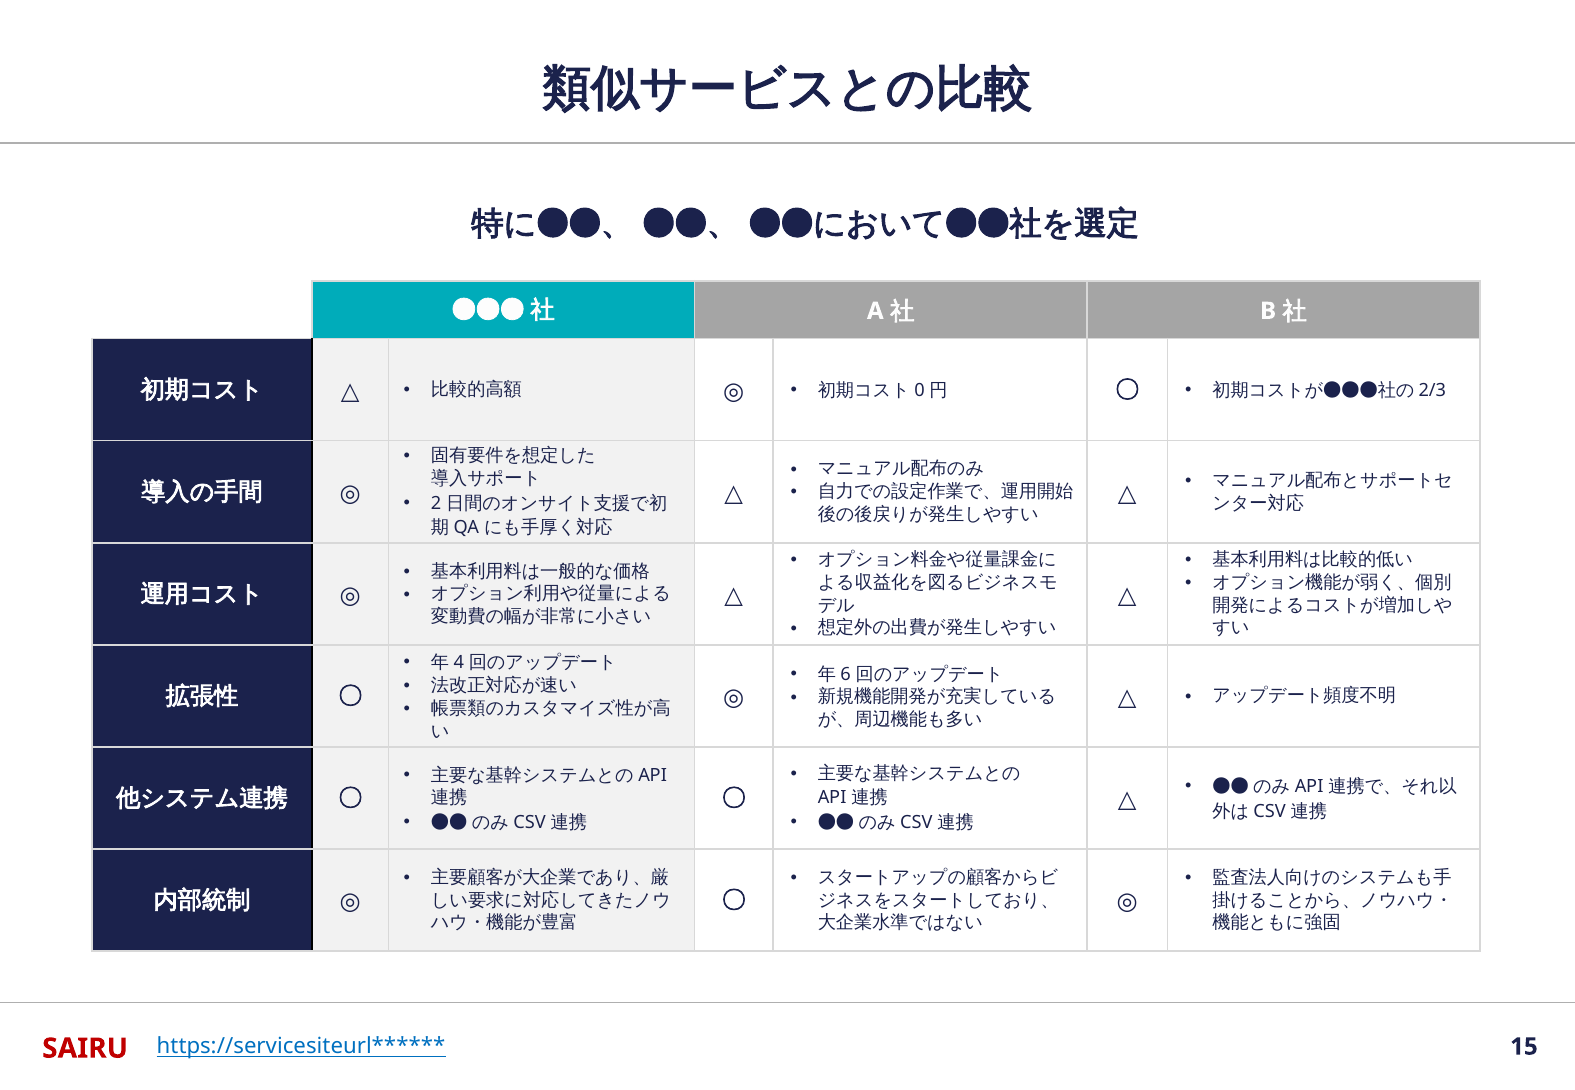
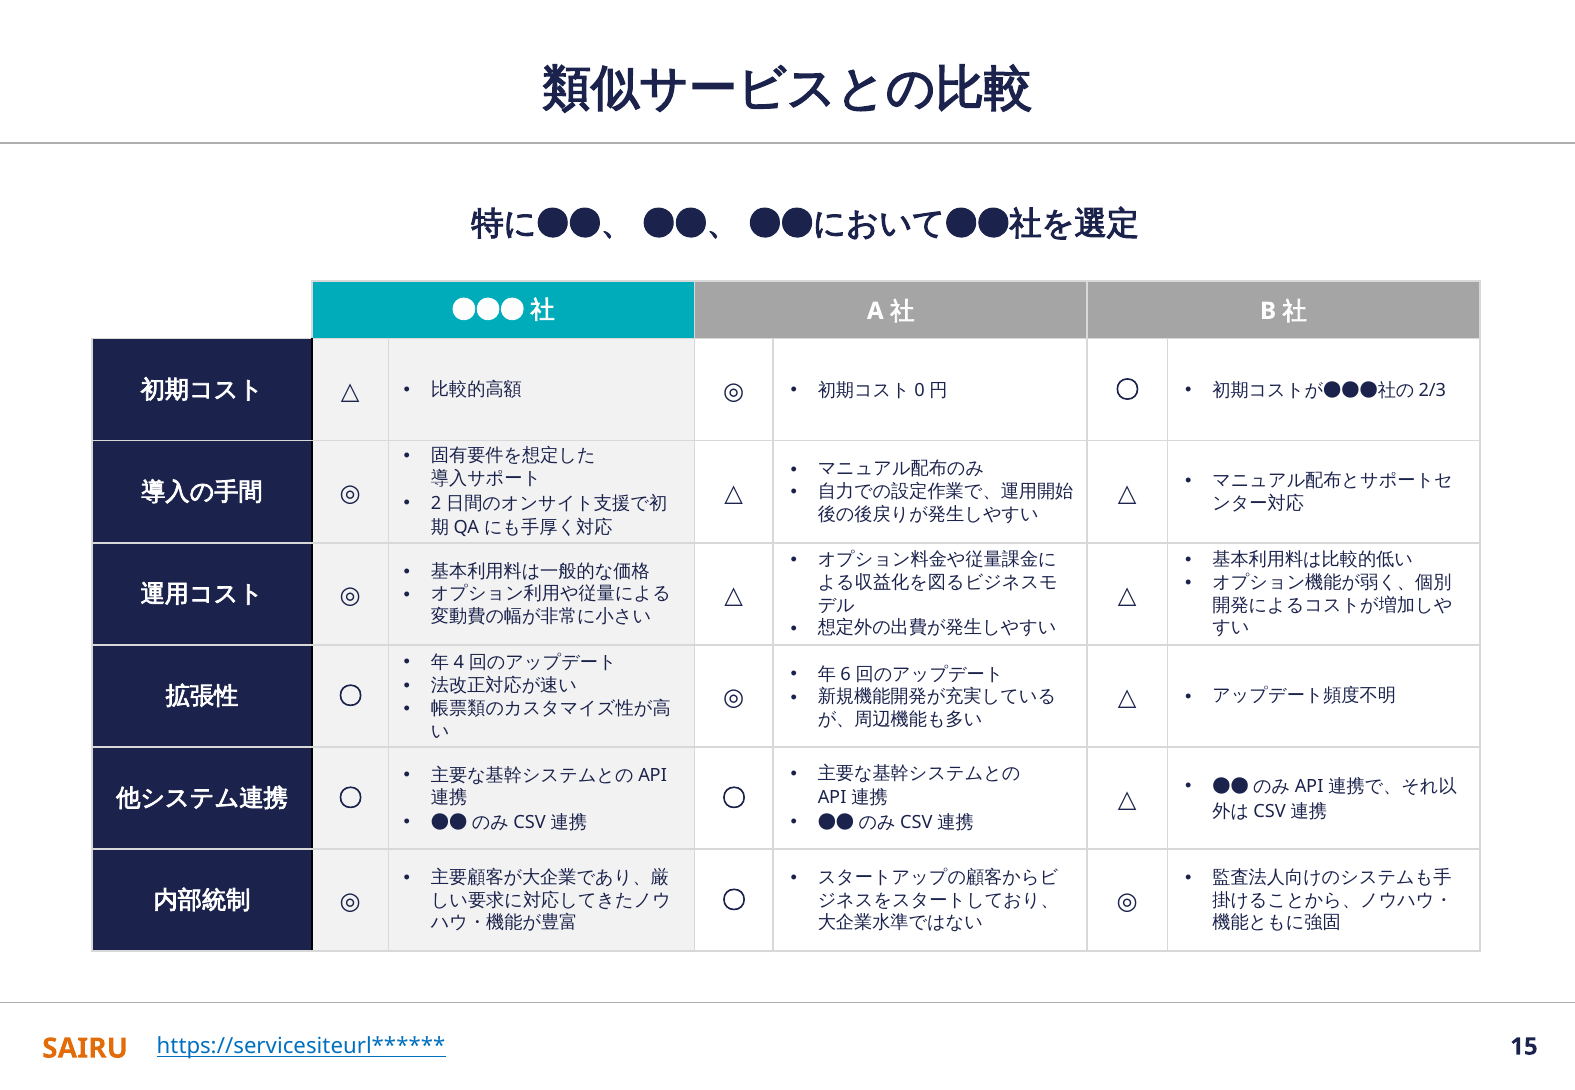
SAIRU colour: red -> orange (85, 1049)
